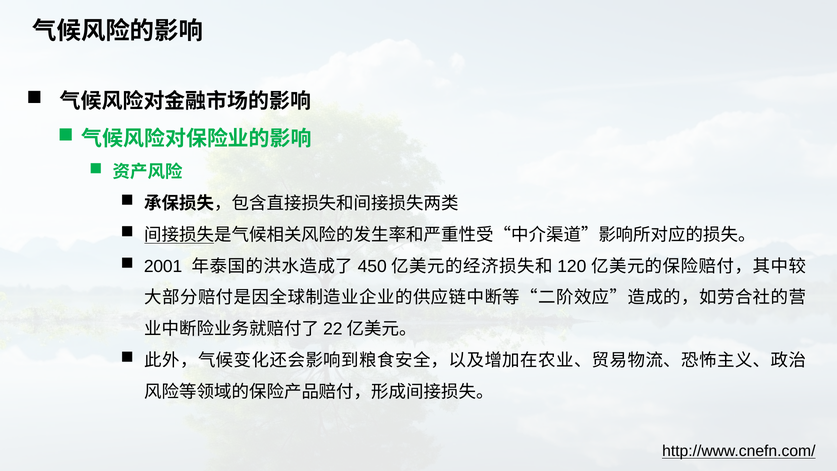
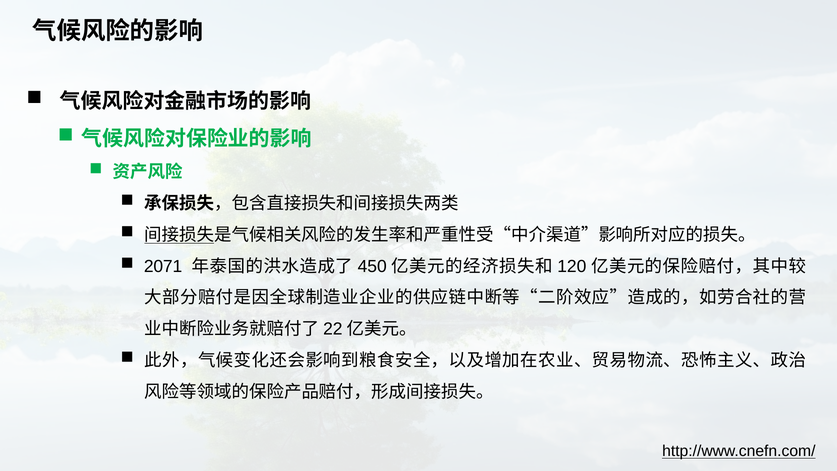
2001: 2001 -> 2071 (163, 266)
